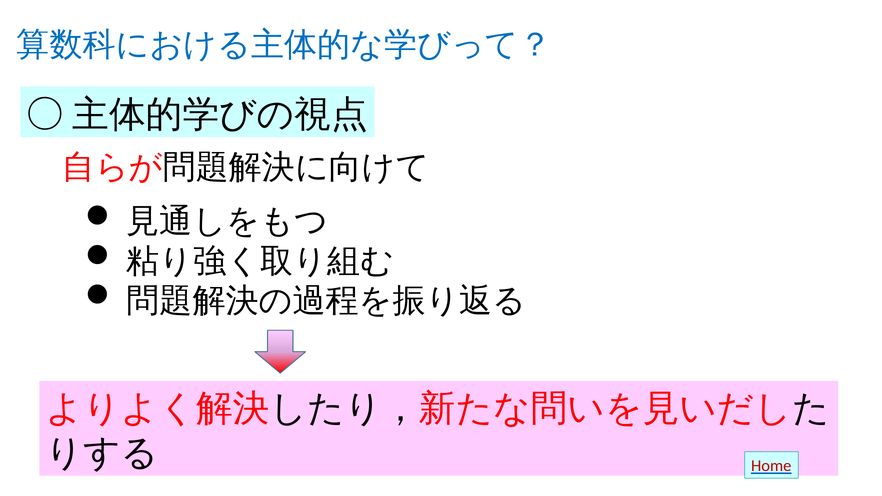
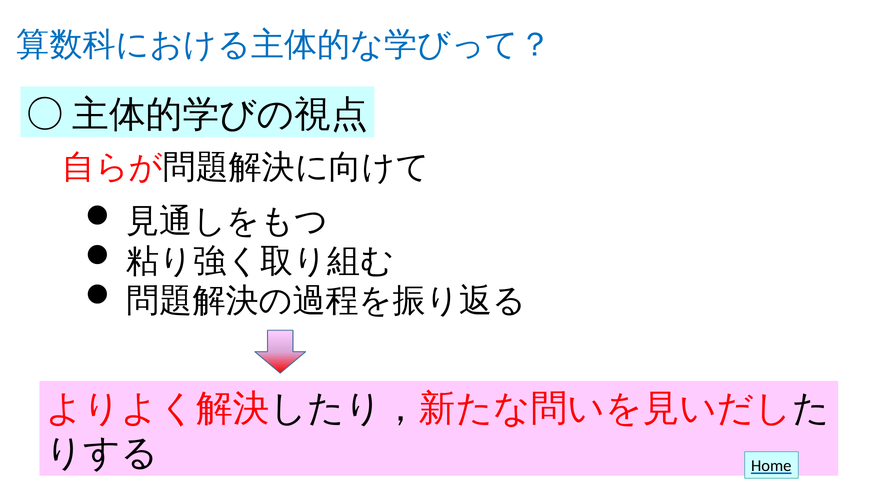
Home colour: red -> black (771, 466)
